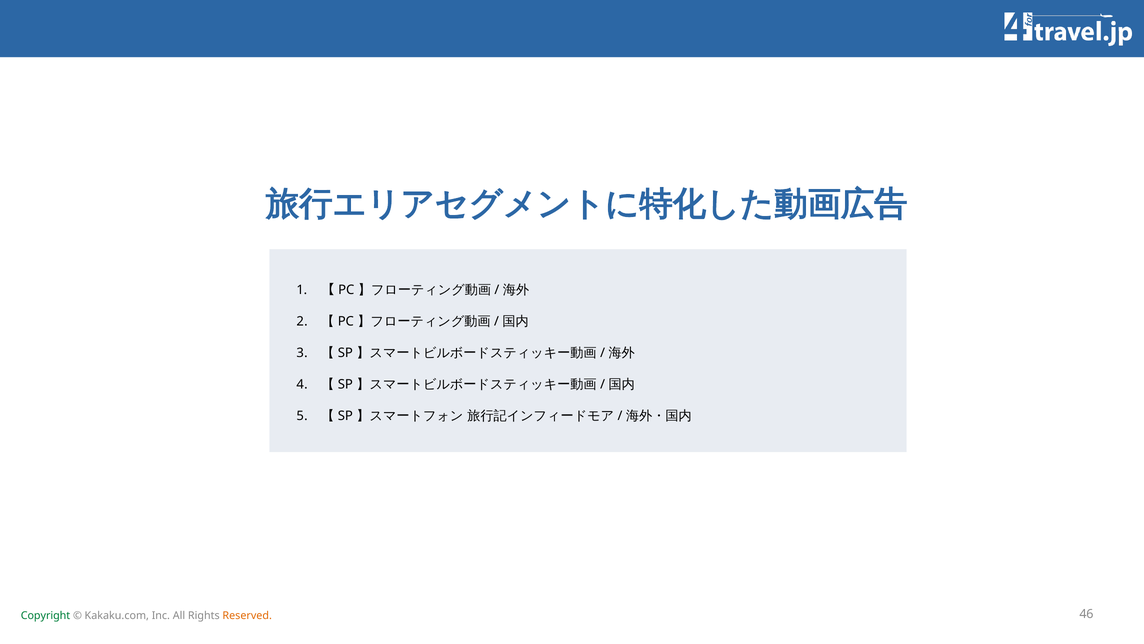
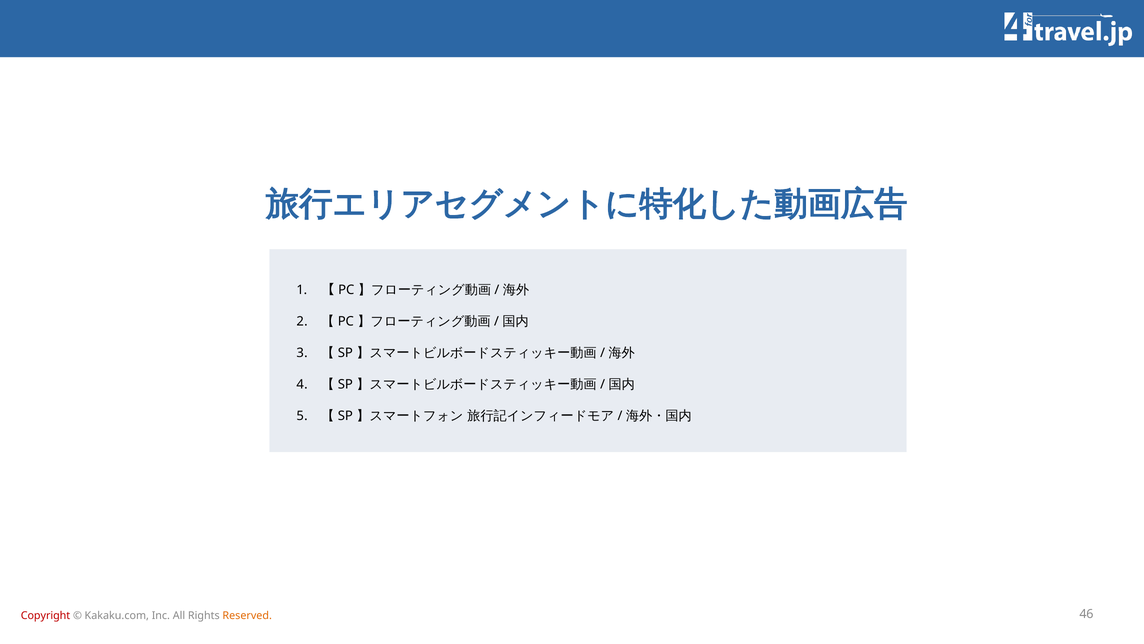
Copyright colour: green -> red (45, 615)
